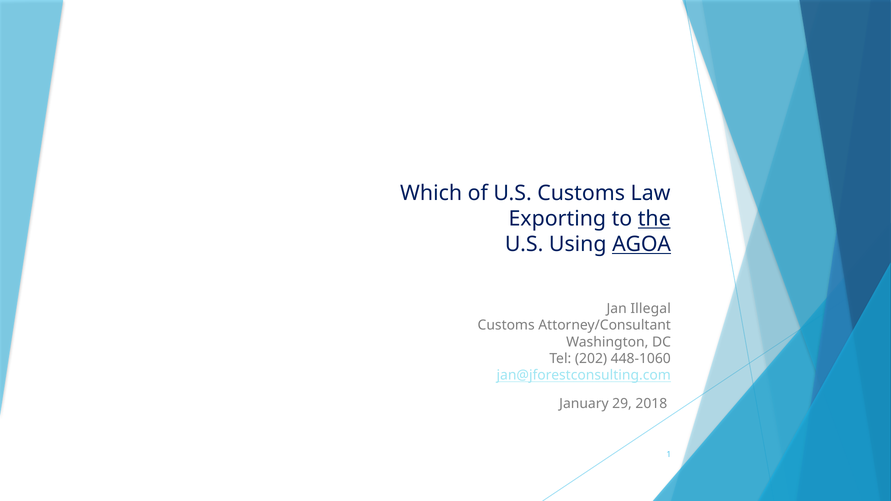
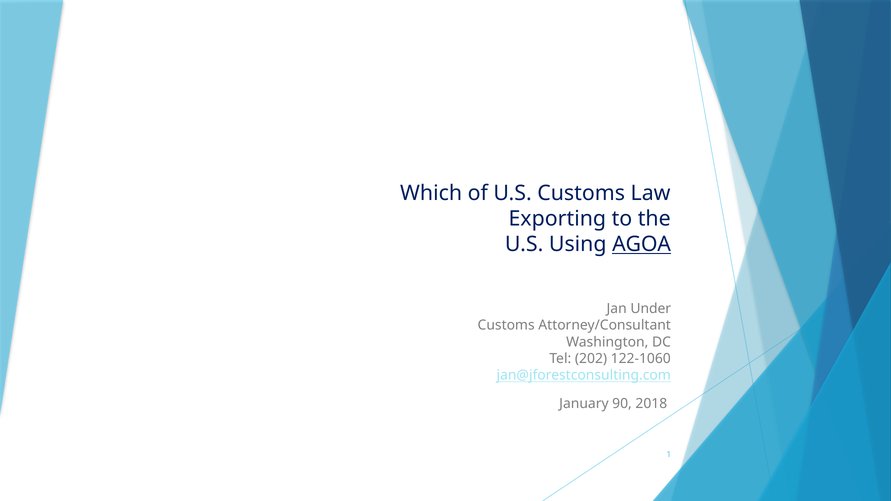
the underline: present -> none (654, 219)
Illegal: Illegal -> Under (651, 309)
448-1060: 448-1060 -> 122-1060 (641, 359)
29: 29 -> 90 (622, 404)
